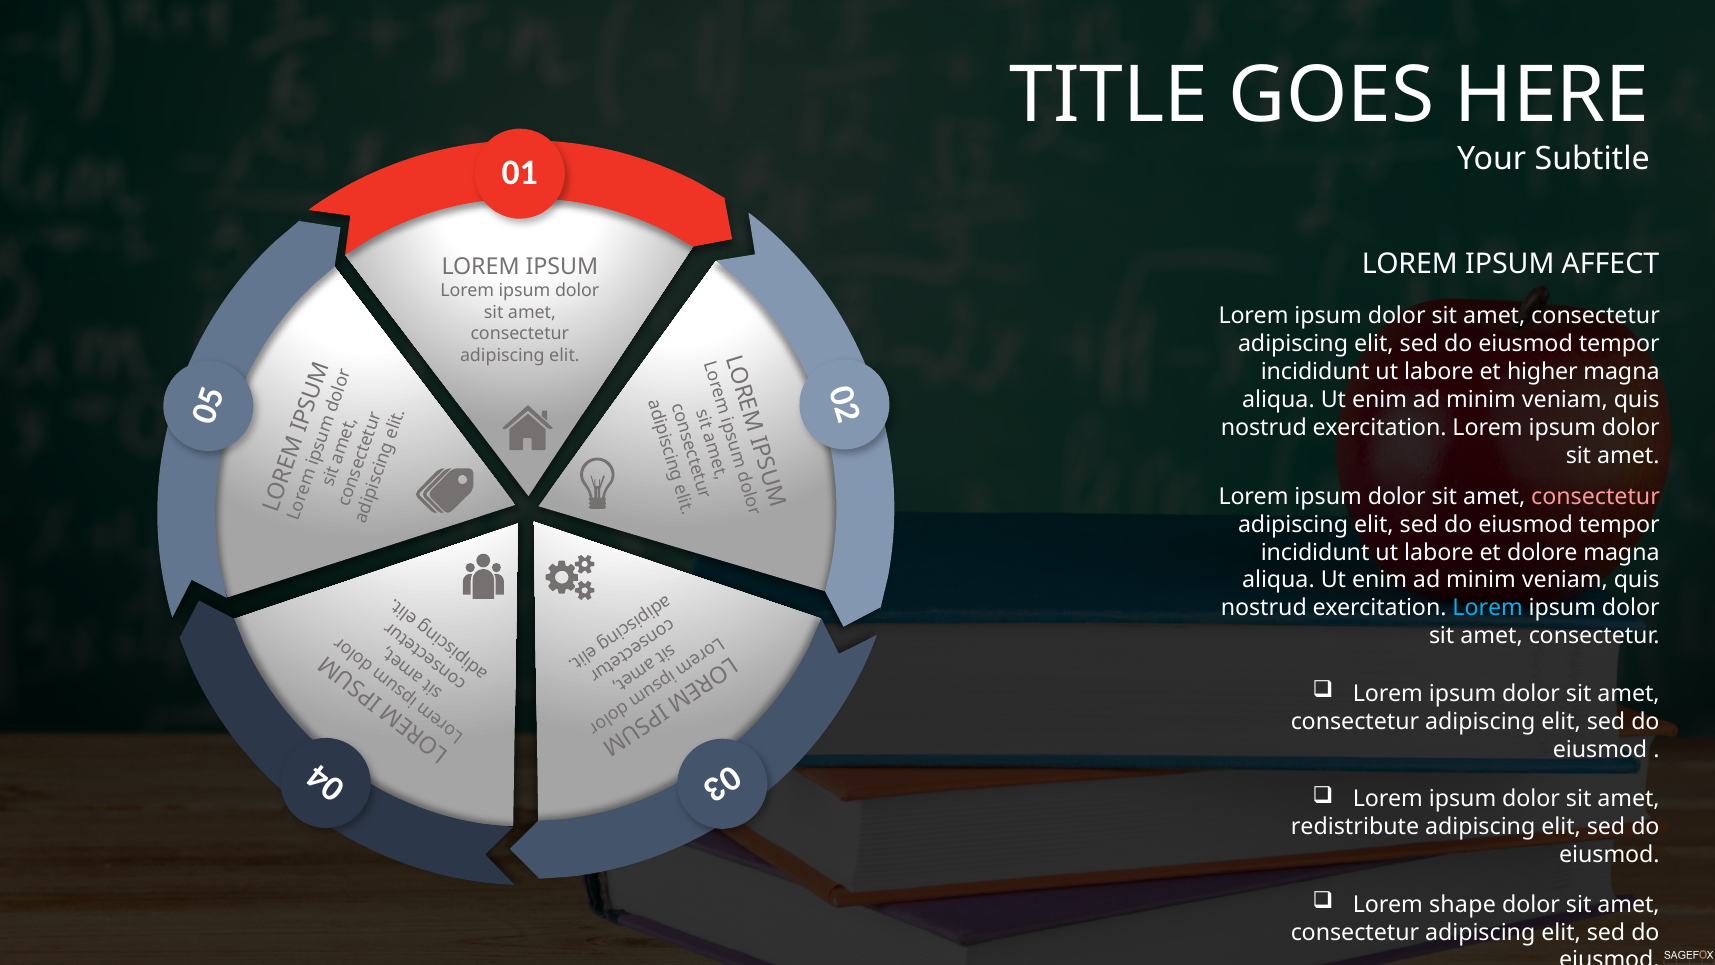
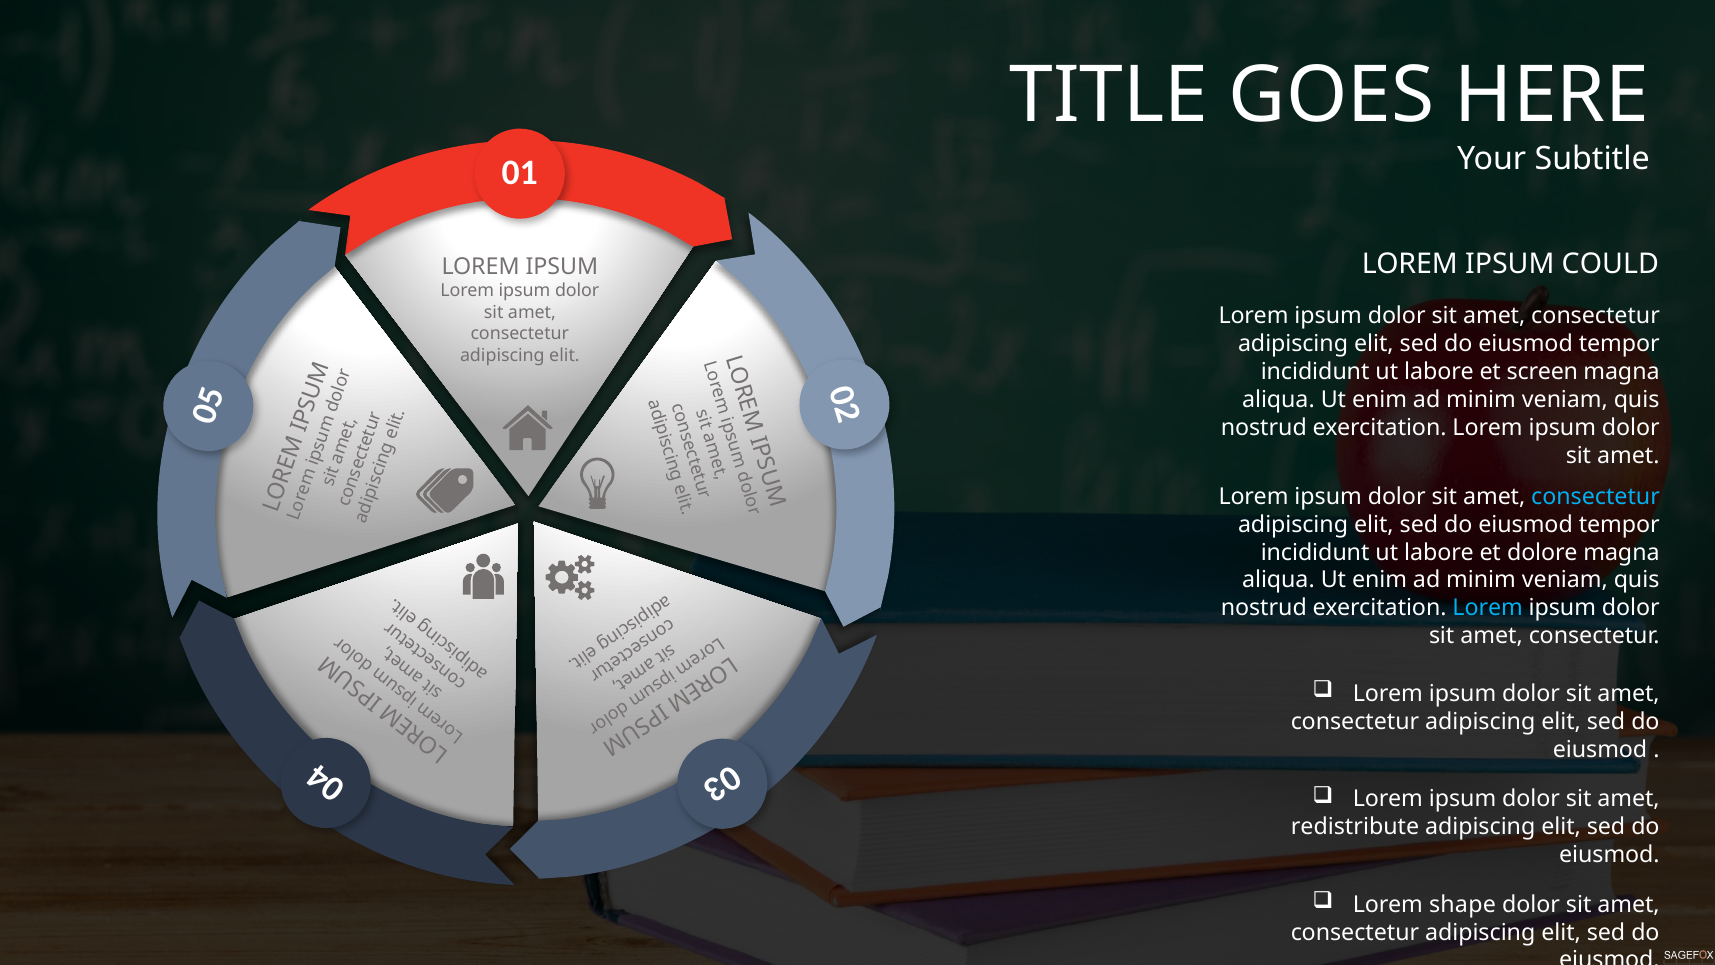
AFFECT: AFFECT -> COULD (1610, 264)
higher: higher -> screen (1542, 372)
consectetur colour: pink -> light blue (1596, 496)
